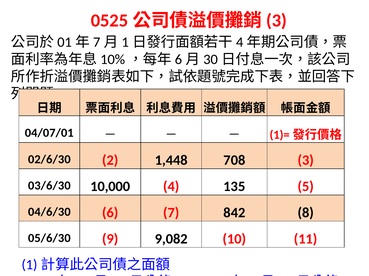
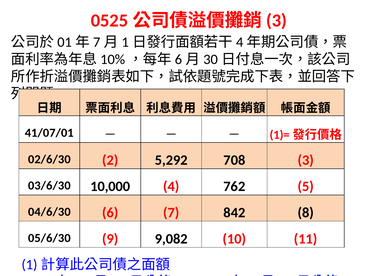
04/07/01: 04/07/01 -> 41/07/01 (49, 133)
1,448: 1,448 -> 5,292 (171, 161)
135: 135 -> 762 (234, 187)
